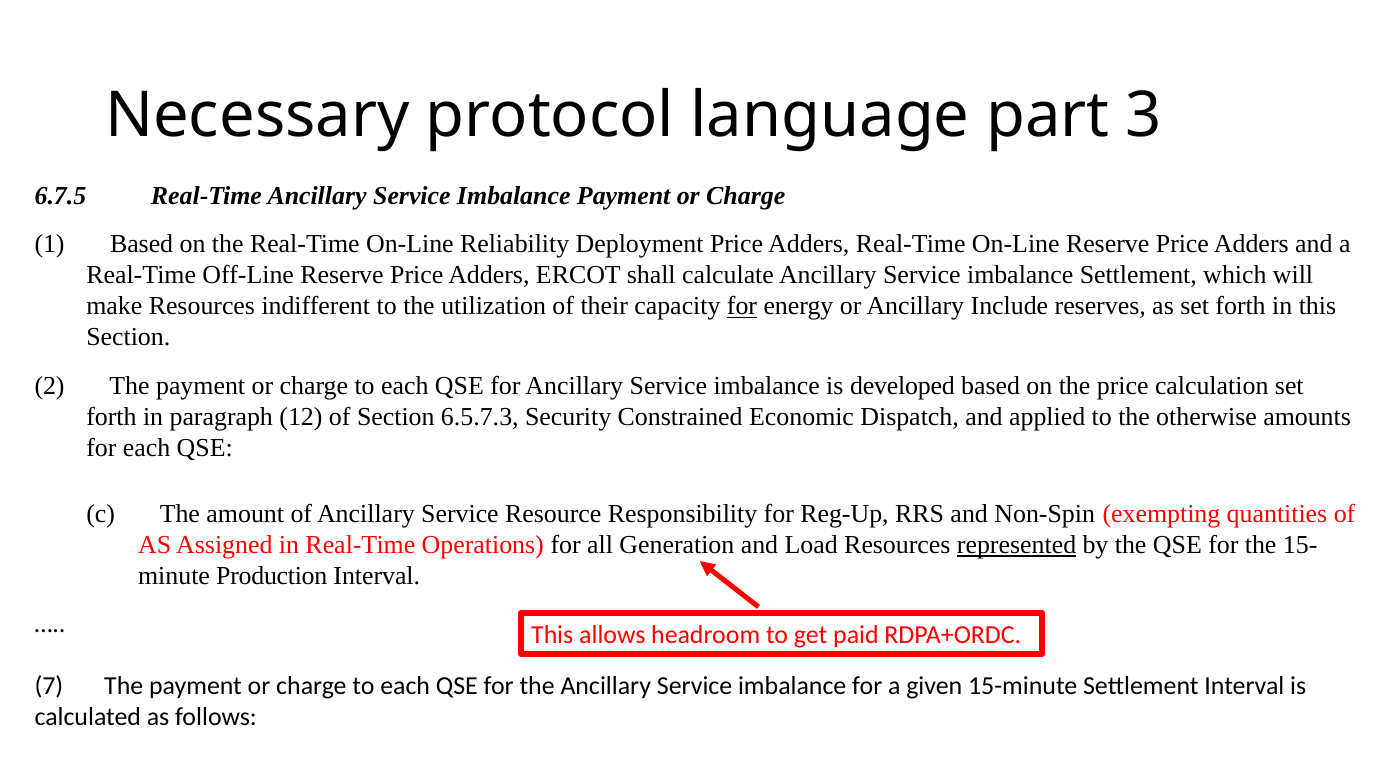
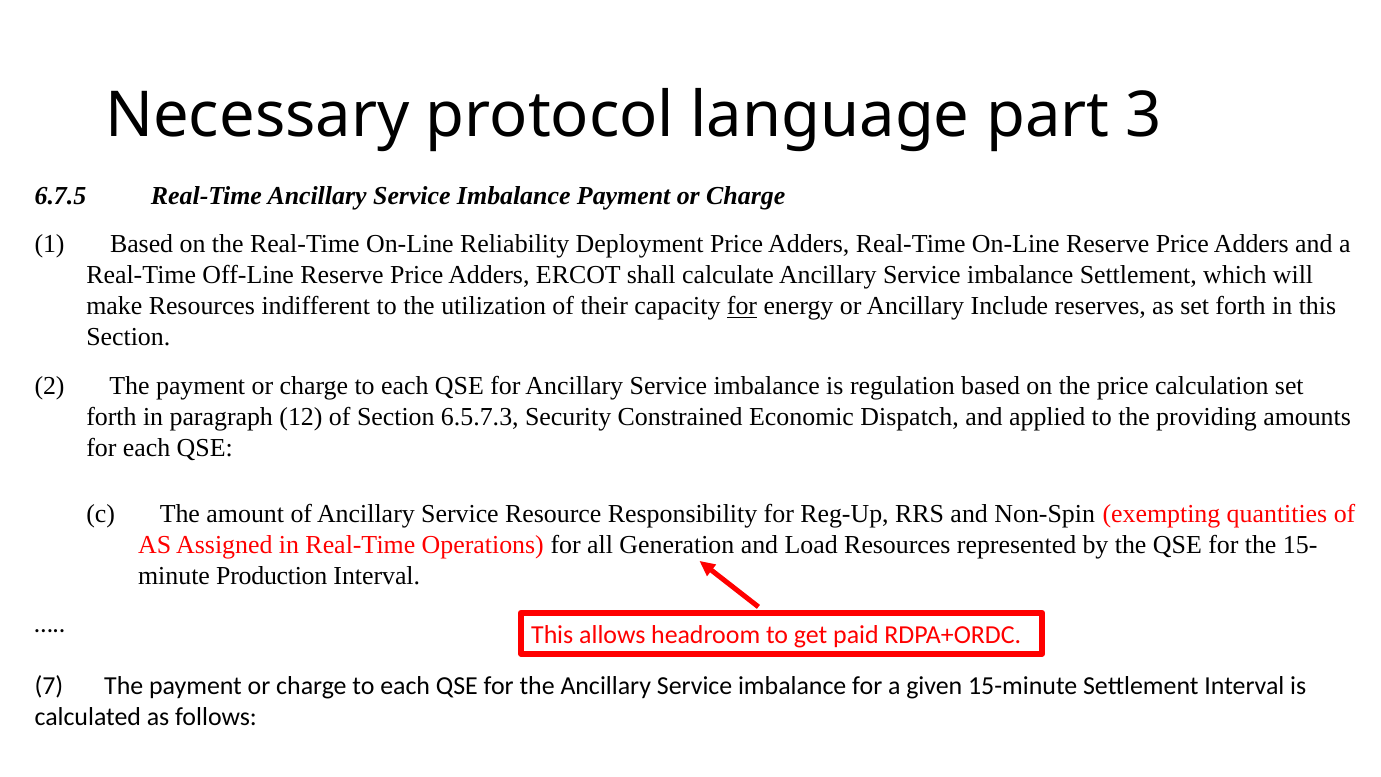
developed: developed -> regulation (902, 386)
otherwise: otherwise -> providing (1207, 417)
represented underline: present -> none (1017, 544)
